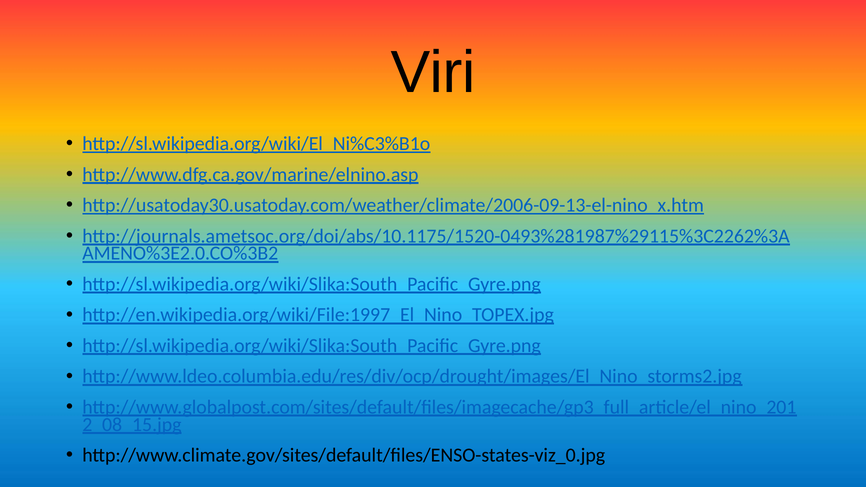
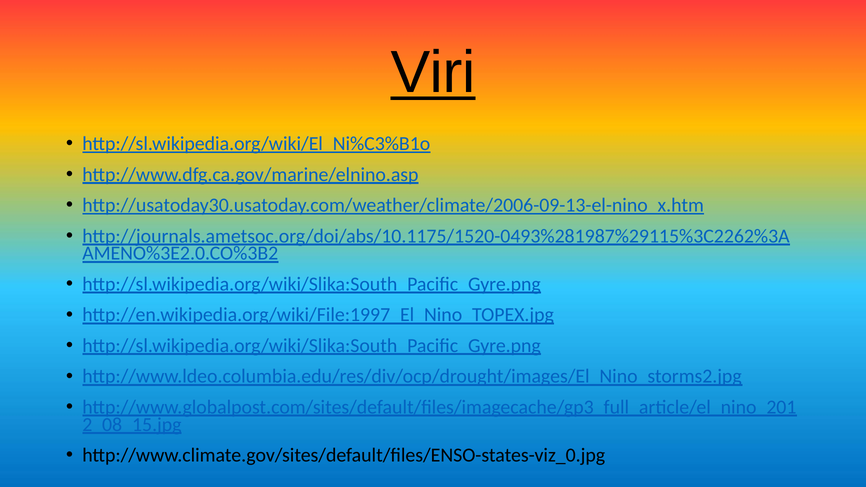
Viri underline: none -> present (433, 73)
